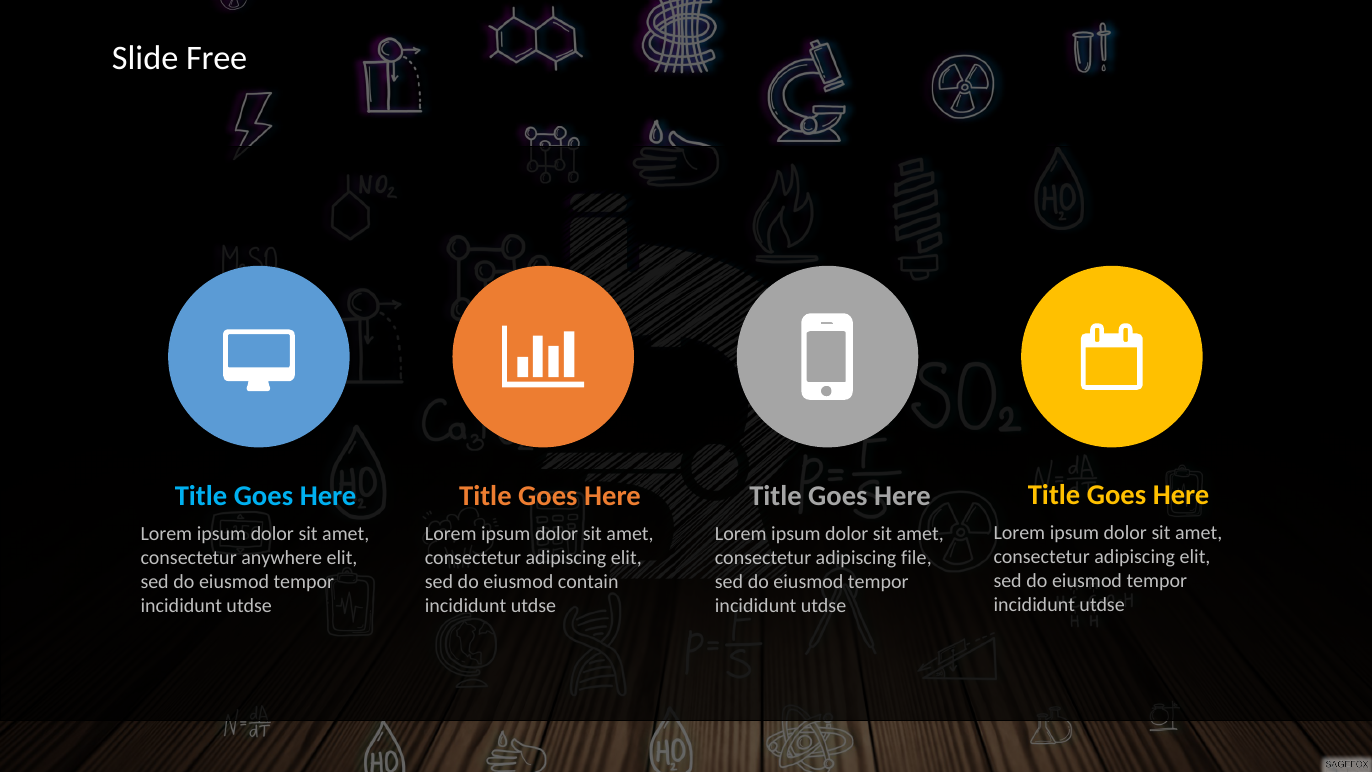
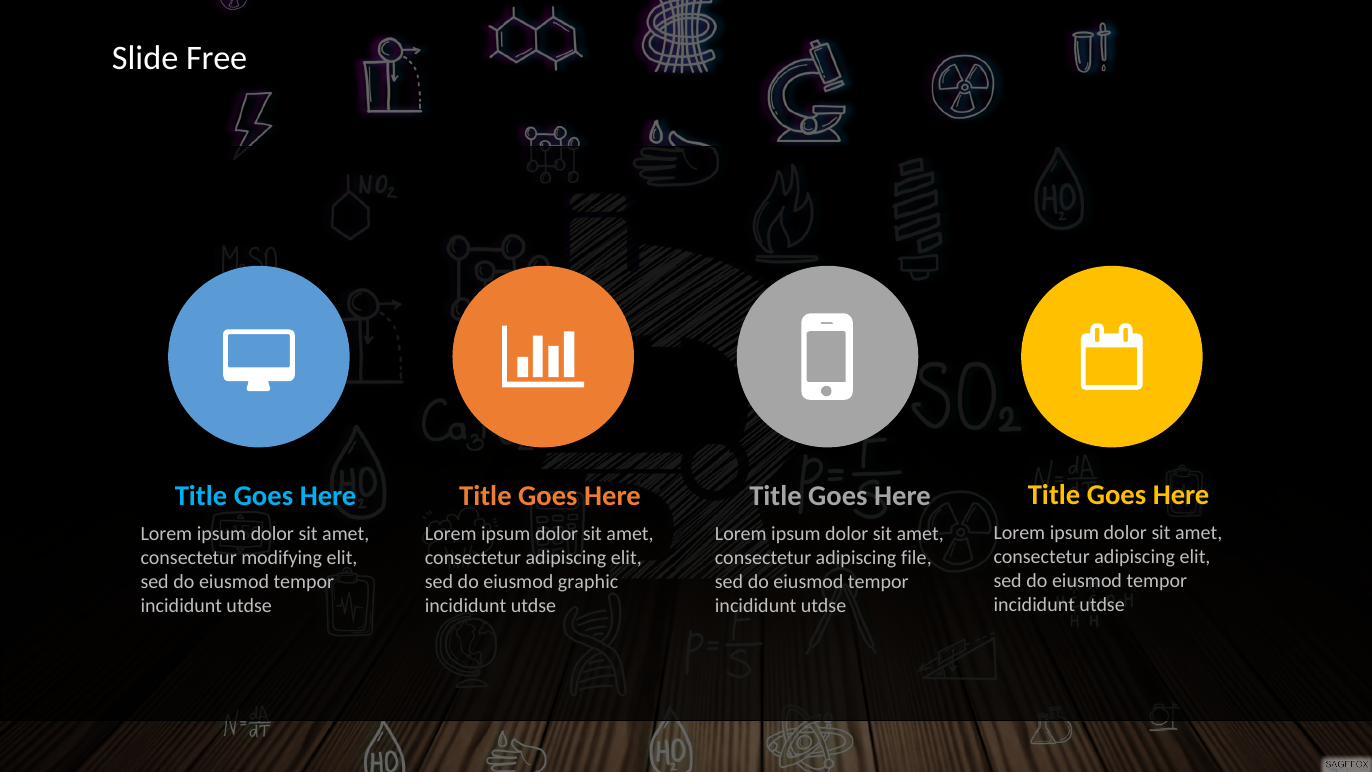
anywhere: anywhere -> modifying (282, 558)
contain: contain -> graphic (588, 582)
